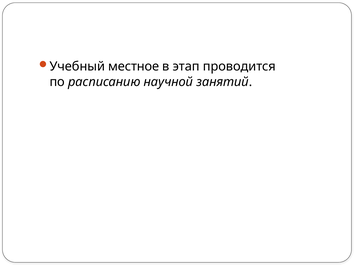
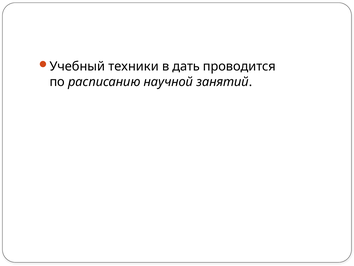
местное: местное -> техники (134, 66)
этап: этап -> дать (186, 66)
